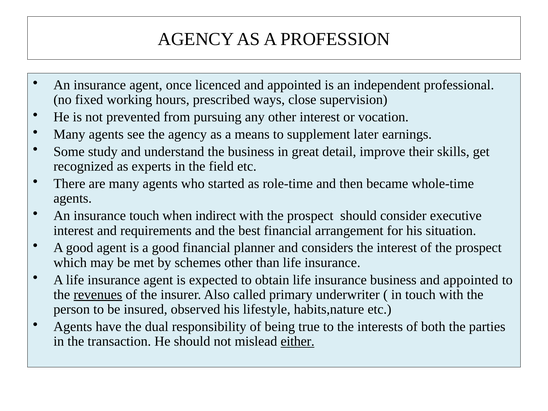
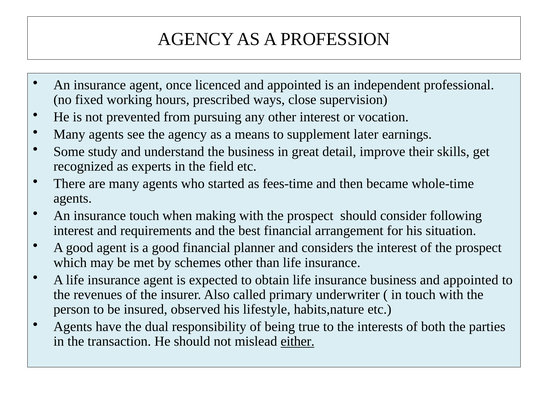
role-time: role-time -> fees-time (288, 184)
indirect: indirect -> making (216, 216)
executive: executive -> following (456, 216)
revenues underline: present -> none (98, 295)
